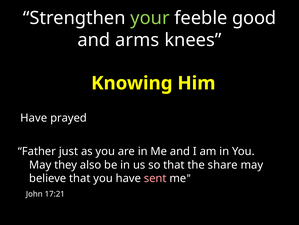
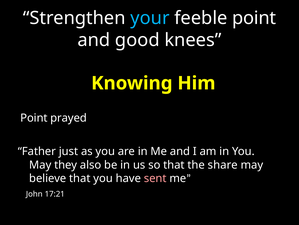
your colour: light green -> light blue (150, 18)
feeble good: good -> point (254, 18)
arms: arms -> good (137, 40)
Have: Have -> Point (34, 118)
